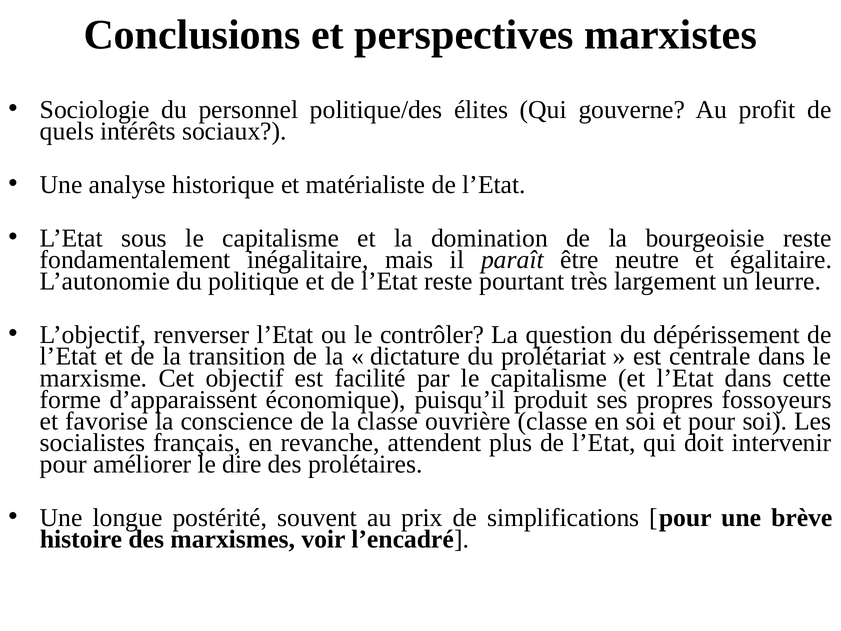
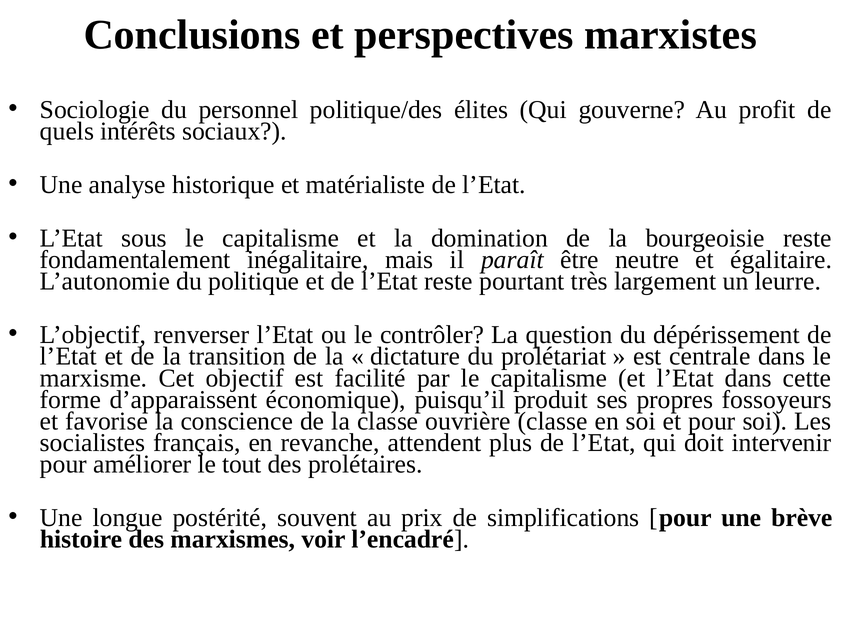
dire: dire -> tout (242, 464)
